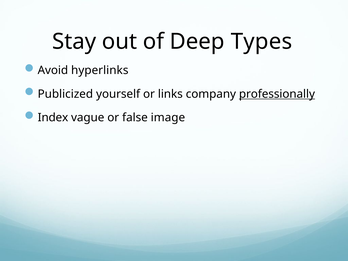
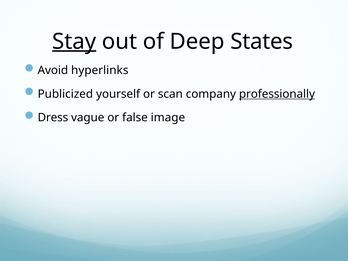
Stay underline: none -> present (74, 41)
Types: Types -> States (262, 41)
links: links -> scan (170, 94)
Index: Index -> Dress (53, 118)
